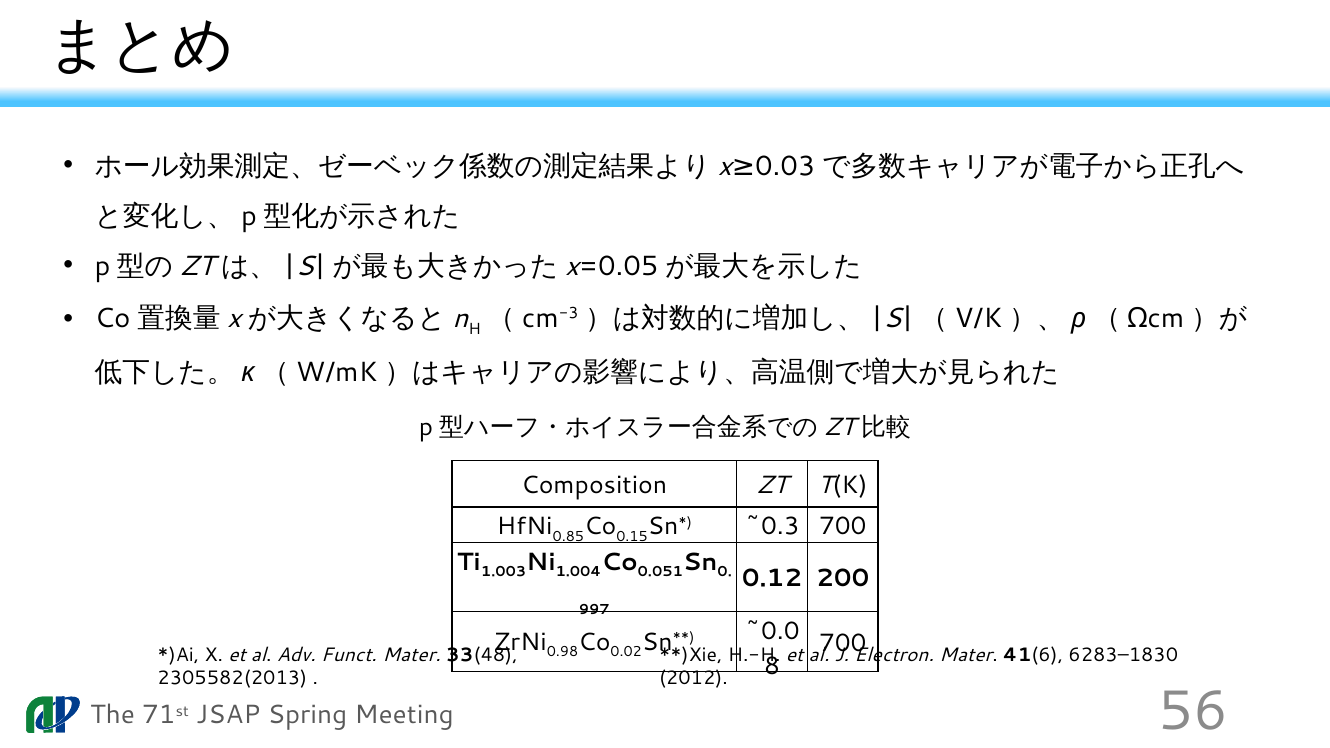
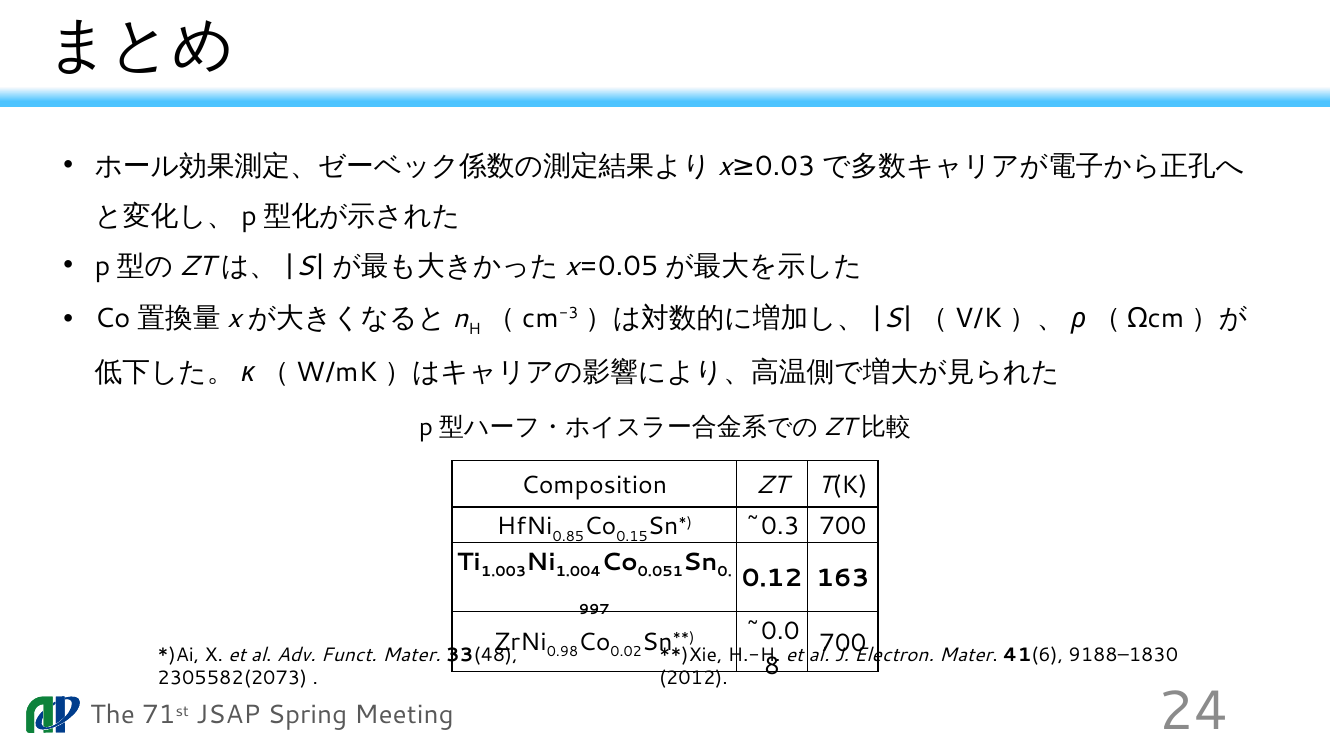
200: 200 -> 163 (843, 579)
6283–1830: 6283–1830 -> 9188–1830 (1123, 655)
2305582(2013: 2305582(2013 -> 2305582(2073 (232, 679)
56: 56 -> 24 (1194, 711)
